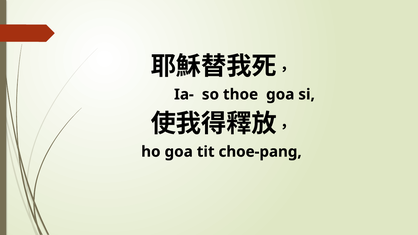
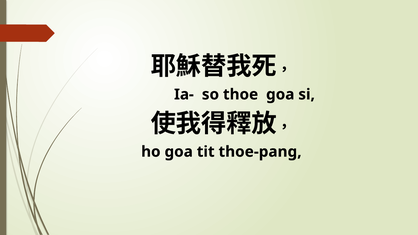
choe-pang: choe-pang -> thoe-pang (260, 152)
